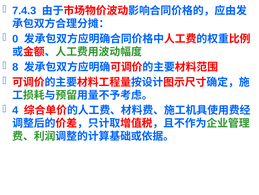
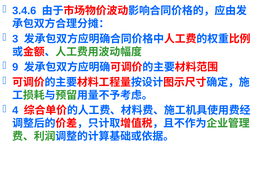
7.4.3: 7.4.3 -> 3.4.6 (24, 11)
0: 0 -> 3 (15, 39)
8: 8 -> 9 (15, 67)
